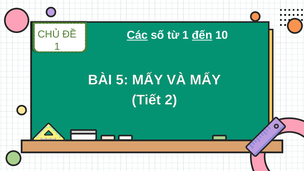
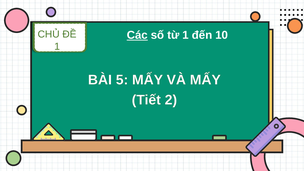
đến underline: present -> none (202, 35)
